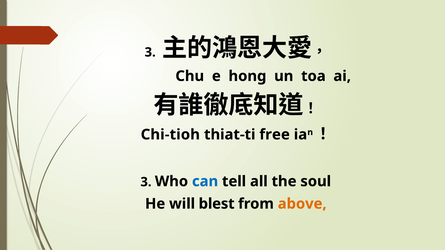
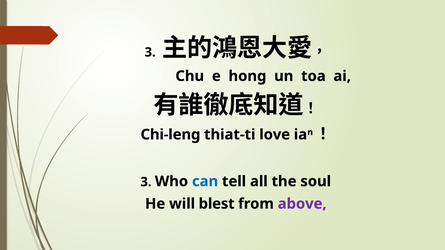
Chi-tioh: Chi-tioh -> Chi-leng (170, 135)
free: free -> love (275, 135)
above colour: orange -> purple (302, 204)
